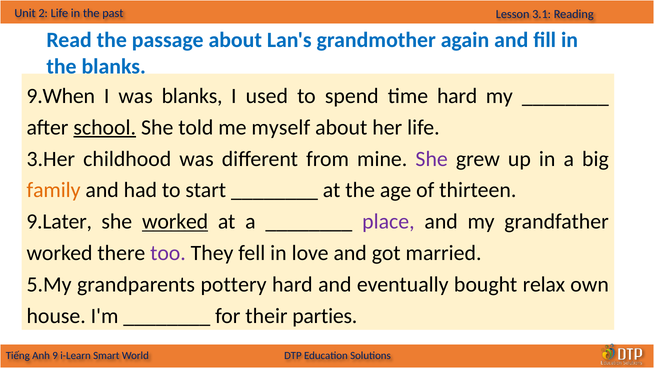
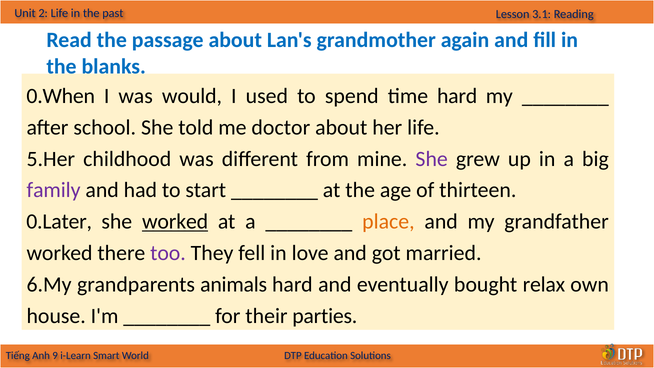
9.When: 9.When -> 0.When (61, 96)
was blanks: blanks -> would (192, 96)
school underline: present -> none (105, 127)
myself: myself -> doctor (281, 127)
3.Her: 3.Her -> 5.Her (51, 159)
family colour: orange -> purple (54, 190)
9.Later: 9.Later -> 0.Later (59, 222)
place colour: purple -> orange (388, 222)
5.My: 5.My -> 6.My (49, 284)
pottery: pottery -> animals (234, 284)
